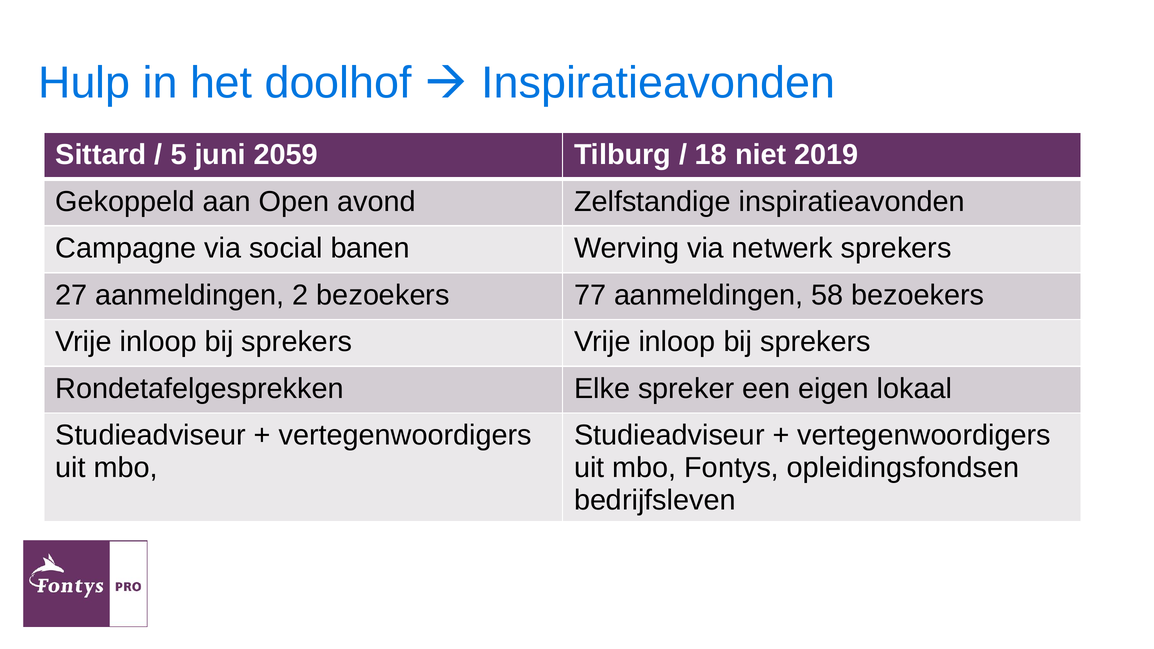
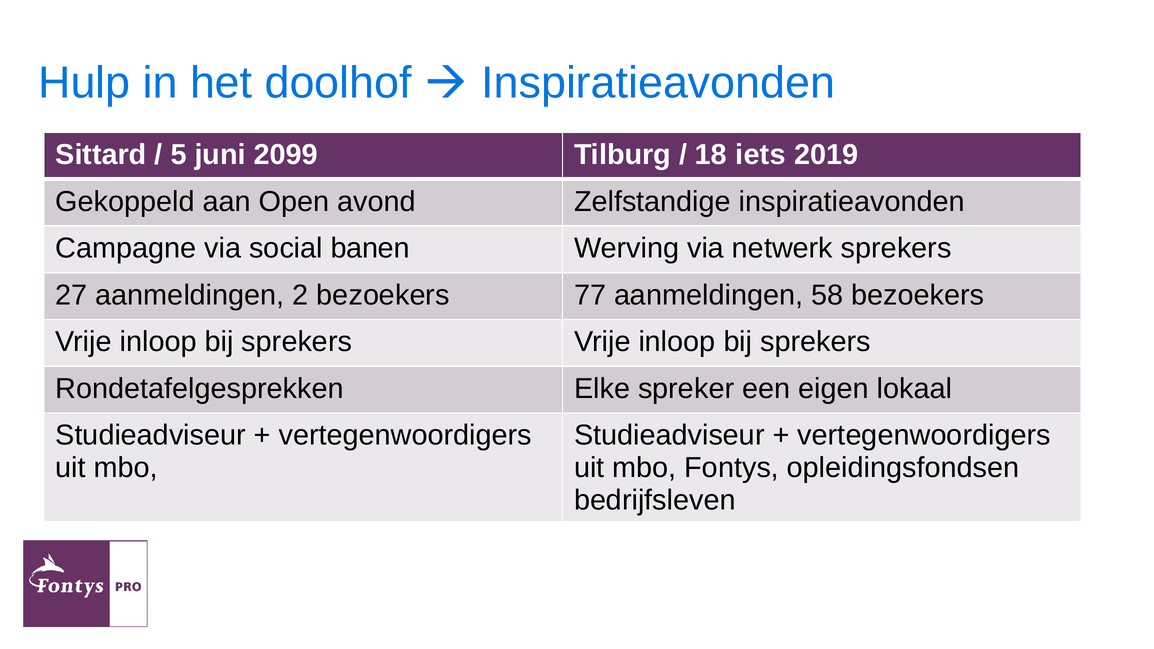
2059: 2059 -> 2099 (286, 155)
niet: niet -> iets (761, 155)
